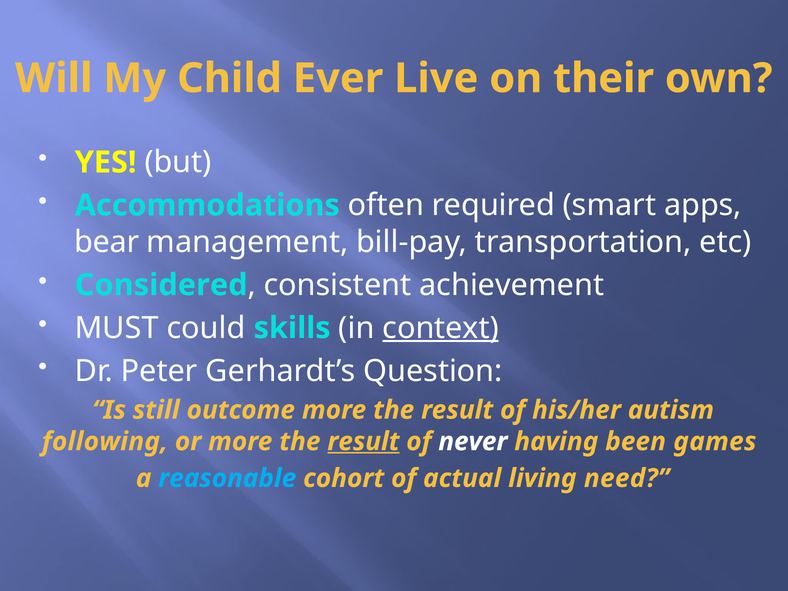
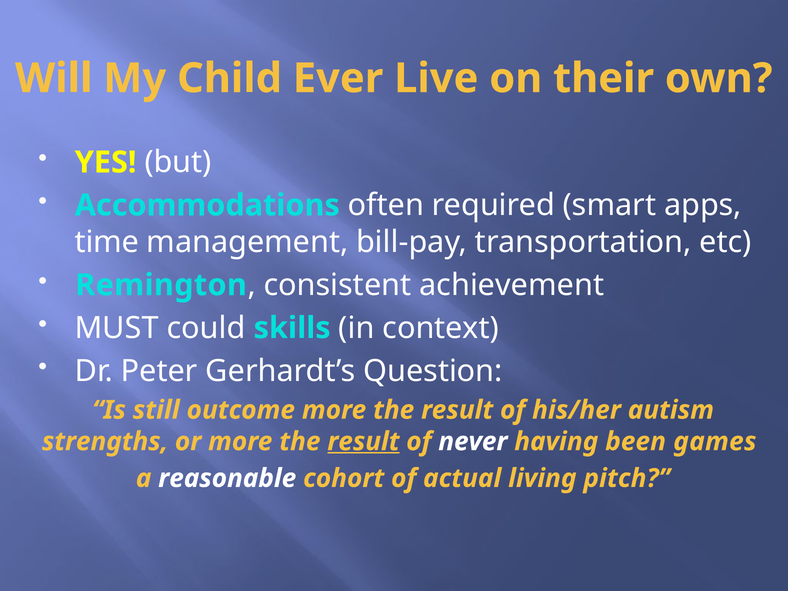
bear: bear -> time (107, 242)
Considered: Considered -> Remington (161, 285)
context underline: present -> none (441, 328)
following: following -> strengths (105, 442)
reasonable colour: light blue -> white (227, 478)
need: need -> pitch (627, 478)
